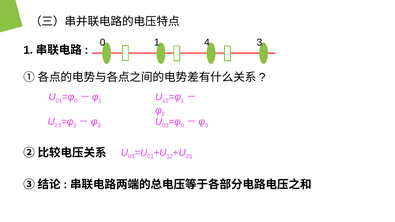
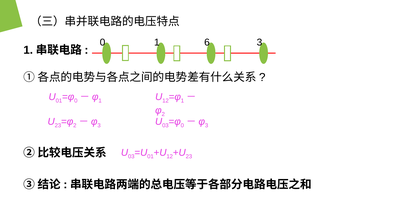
4: 4 -> 6 (207, 42)
